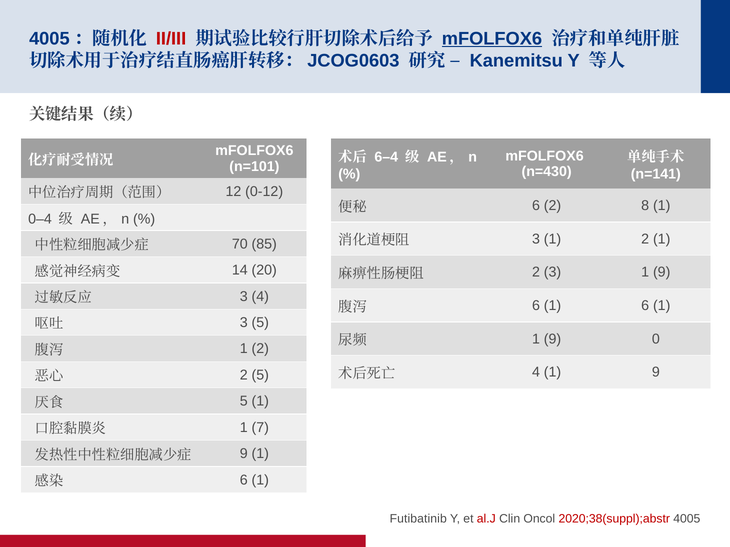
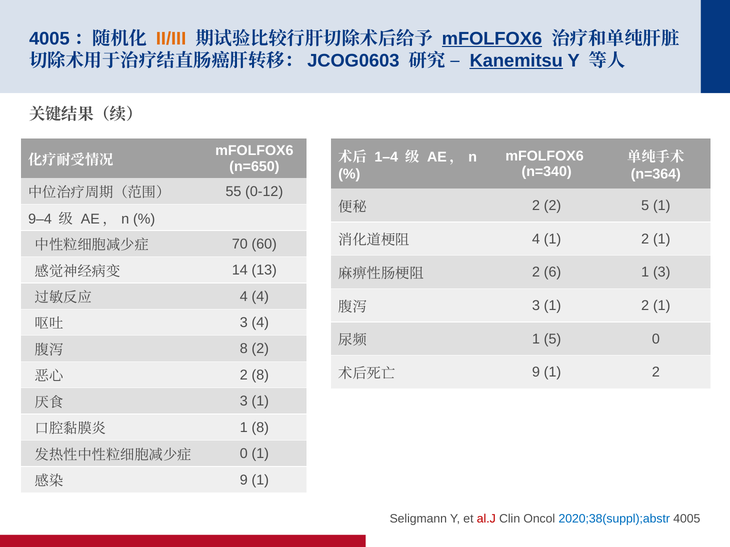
II/III colour: red -> orange (171, 39)
Kanemitsu underline: none -> present (516, 61)
6–4: 6–4 -> 1–4 (386, 157)
n=101: n=101 -> n=650 (254, 167)
n=430: n=430 -> n=340 (547, 172)
n=141: n=141 -> n=364 (656, 174)
12: 12 -> 55 (233, 192)
6: 6 -> 2 (536, 206)
2 8: 8 -> 5 (645, 206)
0–4: 0–4 -> 9–4 (40, 219)
3: 3 -> 4 (536, 239)
85: 85 -> 60 (264, 244)
20: 20 -> 13 (264, 270)
2 3: 3 -> 6 (552, 272)
9: 9 -> 3 (662, 272)
3: 3 -> 4 (244, 297)
6: 6 -> 3 (536, 306)
6: 6 -> 2 (645, 306)
3 5: 5 -> 4 (260, 323)
9: 9 -> 5 (552, 339)
1: 1 -> 8 (244, 349)
4: 4 -> 9 (536, 373)
9: 9 -> 2 (656, 373)
2 5: 5 -> 8 (260, 375)
5: 5 -> 3 (244, 402)
1 7: 7 -> 8 (260, 428)
9: 9 -> 0 (244, 454)
6: 6 -> 9 (244, 480)
Futibatinib: Futibatinib -> Seligmann (418, 519)
2020;38(suppl);abstr colour: red -> blue (614, 519)
